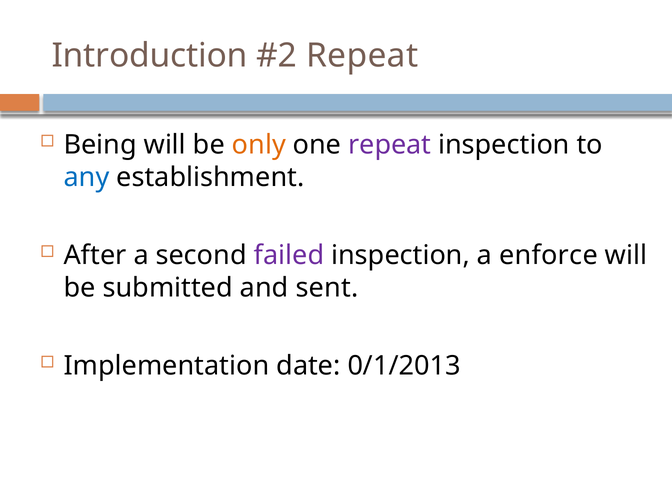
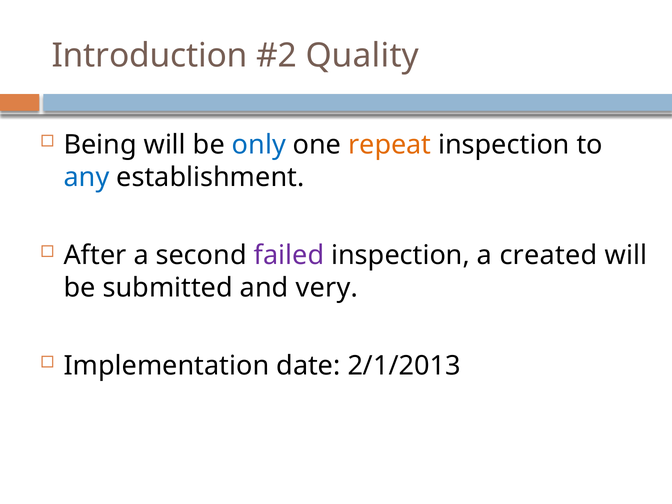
Repeat: Repeat -> Quality (362, 56)
only colour: orange -> blue (259, 145)
repeat colour: purple -> orange (390, 145)
enforce: enforce -> created (548, 255)
sent: sent -> very (327, 288)
0/1/2013: 0/1/2013 -> 2/1/2013 (404, 366)
